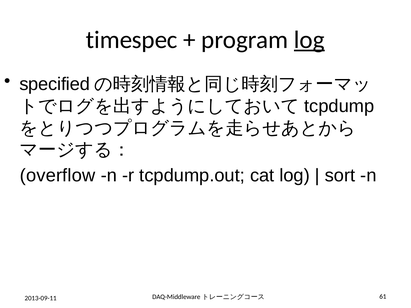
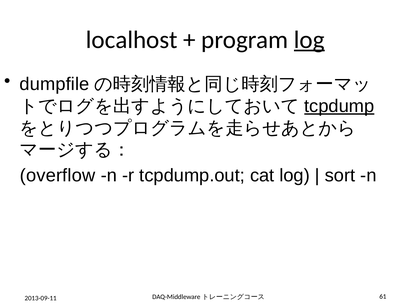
timespec: timespec -> localhost (132, 40)
specified: specified -> dumpfile (54, 84)
tcpdump underline: none -> present (339, 106)
